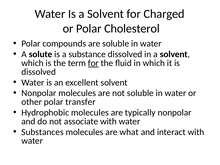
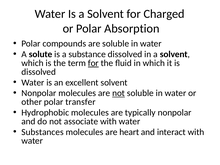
Cholesterol: Cholesterol -> Absorption (132, 29)
not underline: none -> present (119, 93)
what: what -> heart (129, 132)
